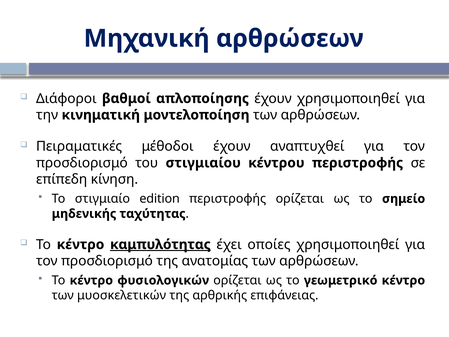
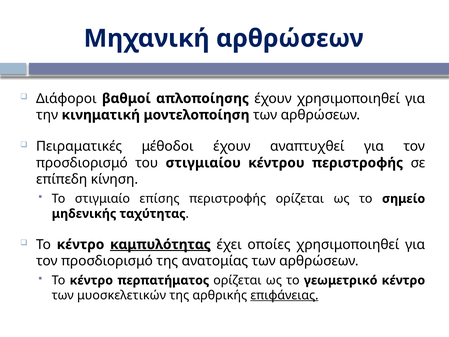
edition: edition -> επίσης (160, 199)
φυσιολογικών: φυσιολογικών -> περπατήματος (163, 280)
επιφάνειας underline: none -> present (284, 295)
